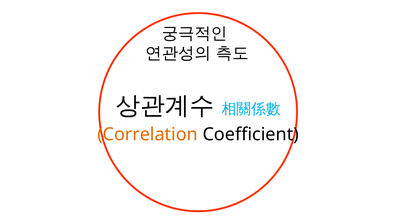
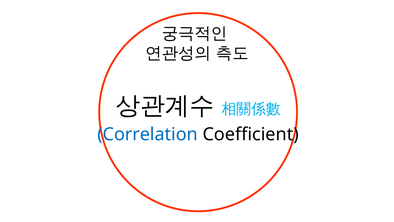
Correlation colour: orange -> blue (148, 134)
